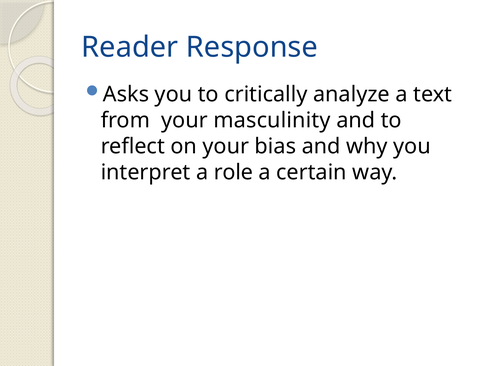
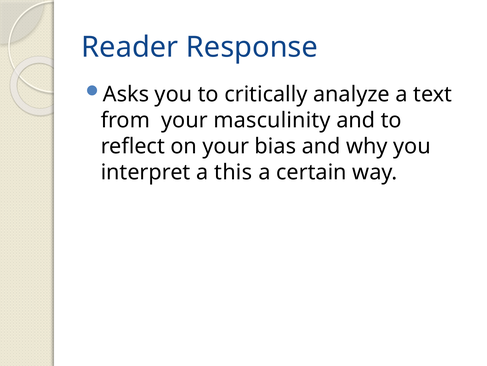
role: role -> this (233, 172)
